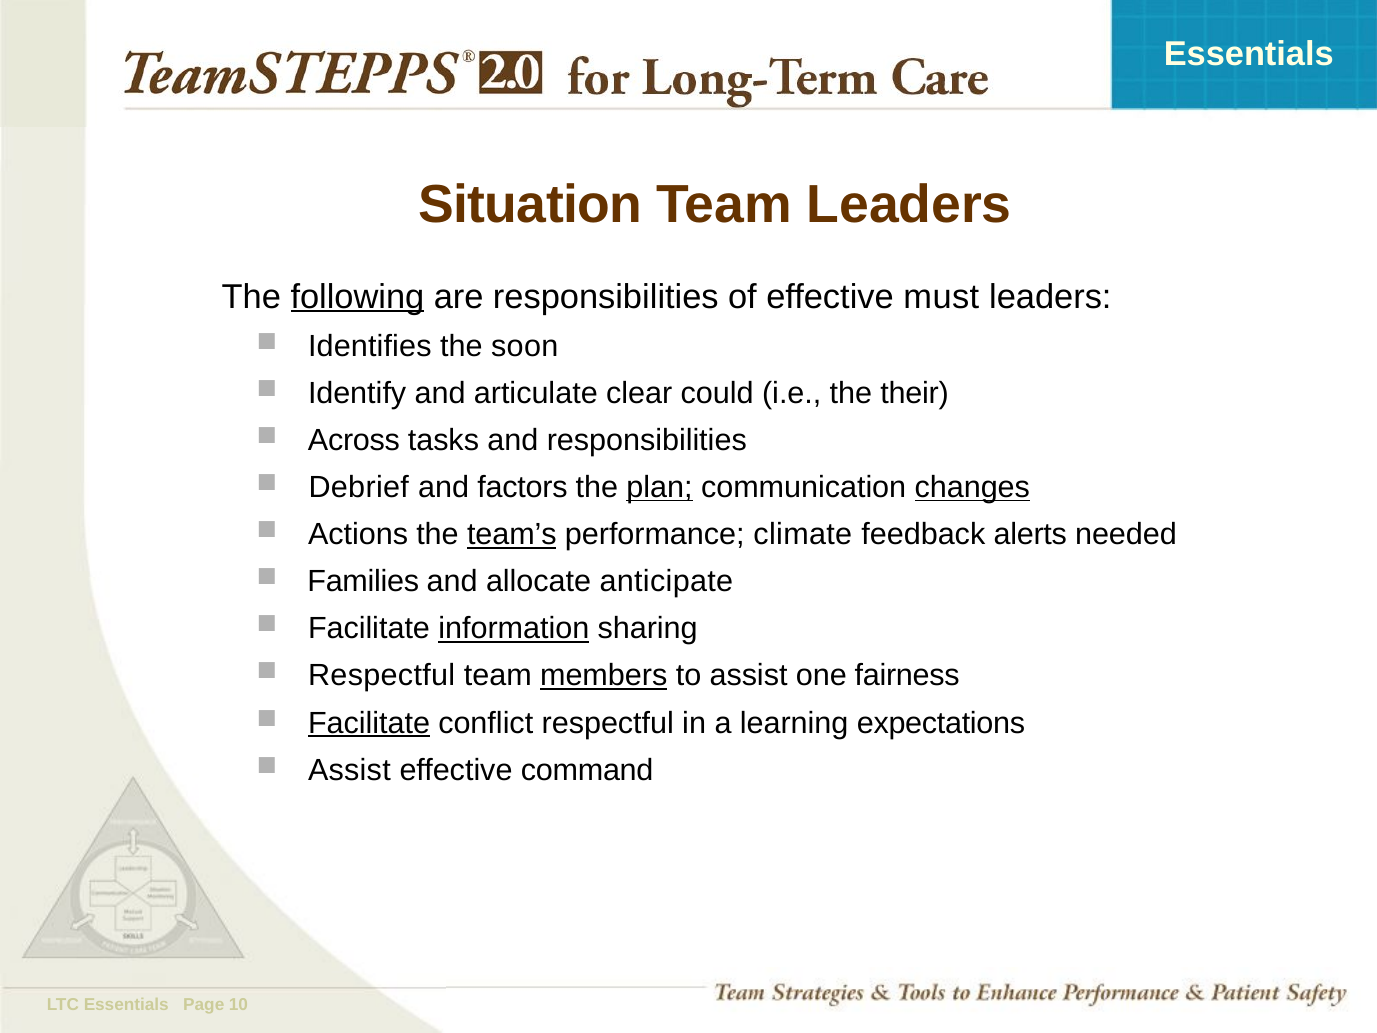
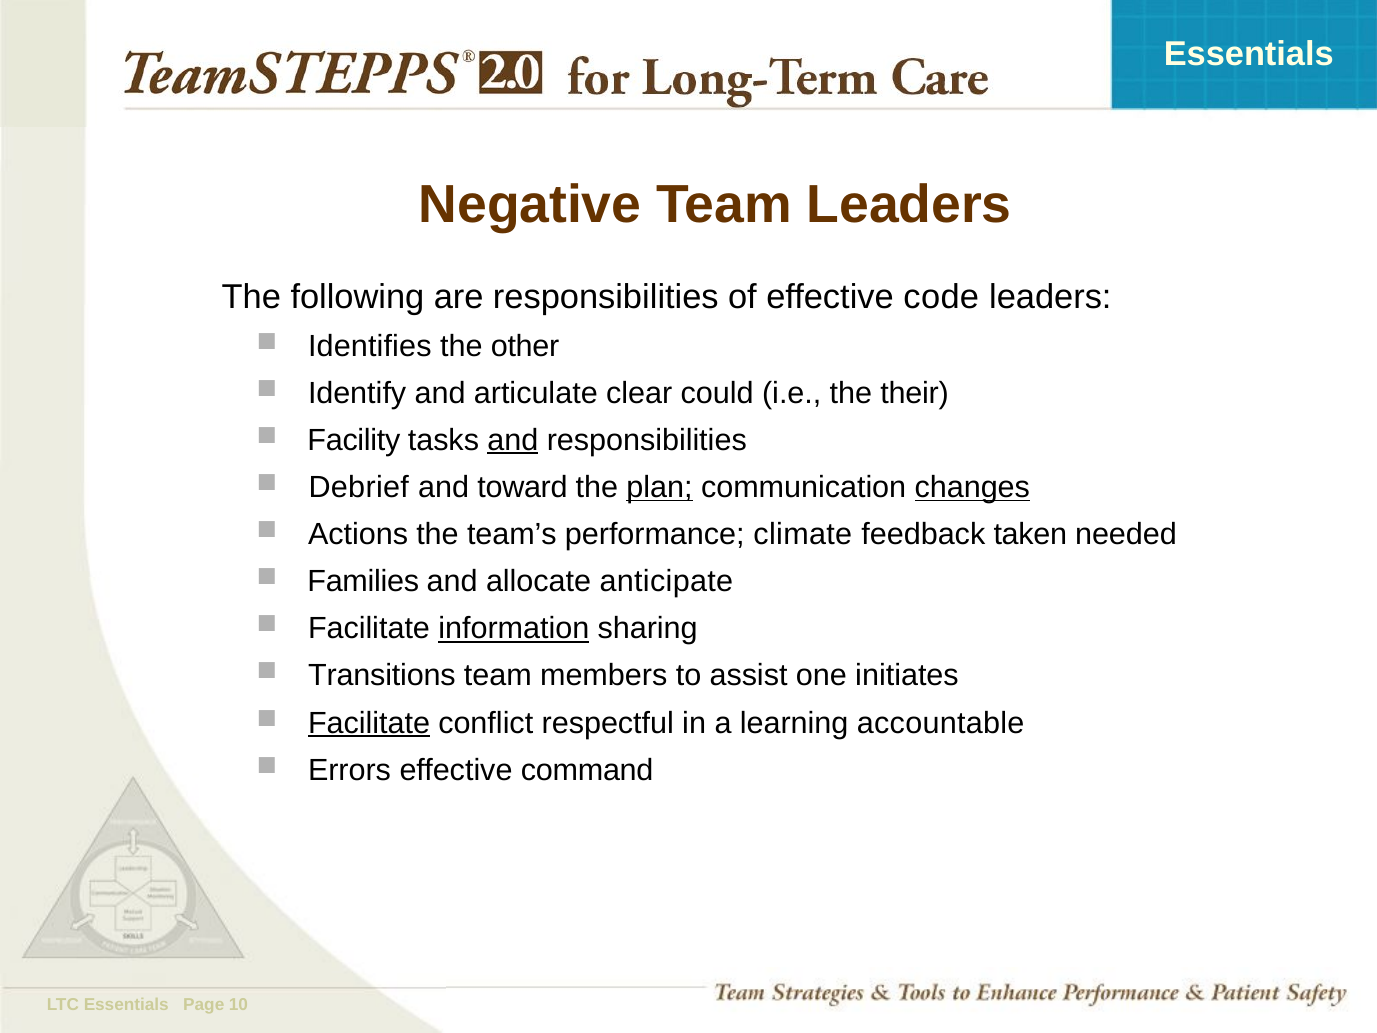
Situation: Situation -> Negative (530, 204)
following underline: present -> none (357, 297)
must: must -> code (941, 297)
soon: soon -> other (525, 346)
Across: Across -> Facility (354, 440)
and underline: none -> present (513, 440)
factors: factors -> toward (523, 487)
team’s underline: present -> none (512, 534)
alerts: alerts -> taken (1030, 534)
Respectful: Respectful -> Transitions (382, 676)
members underline: present -> none (604, 676)
fairness: fairness -> initiates (907, 676)
expectations: expectations -> accountable (941, 723)
Assist: Assist -> Errors (350, 770)
